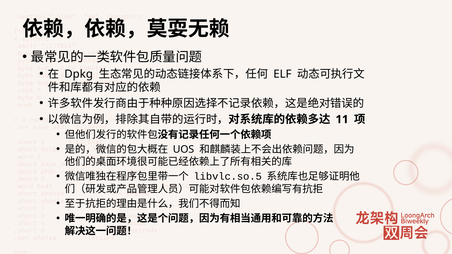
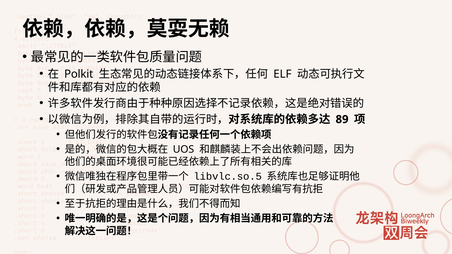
Dpkg: Dpkg -> Polkit (79, 74)
11: 11 -> 89 (342, 119)
